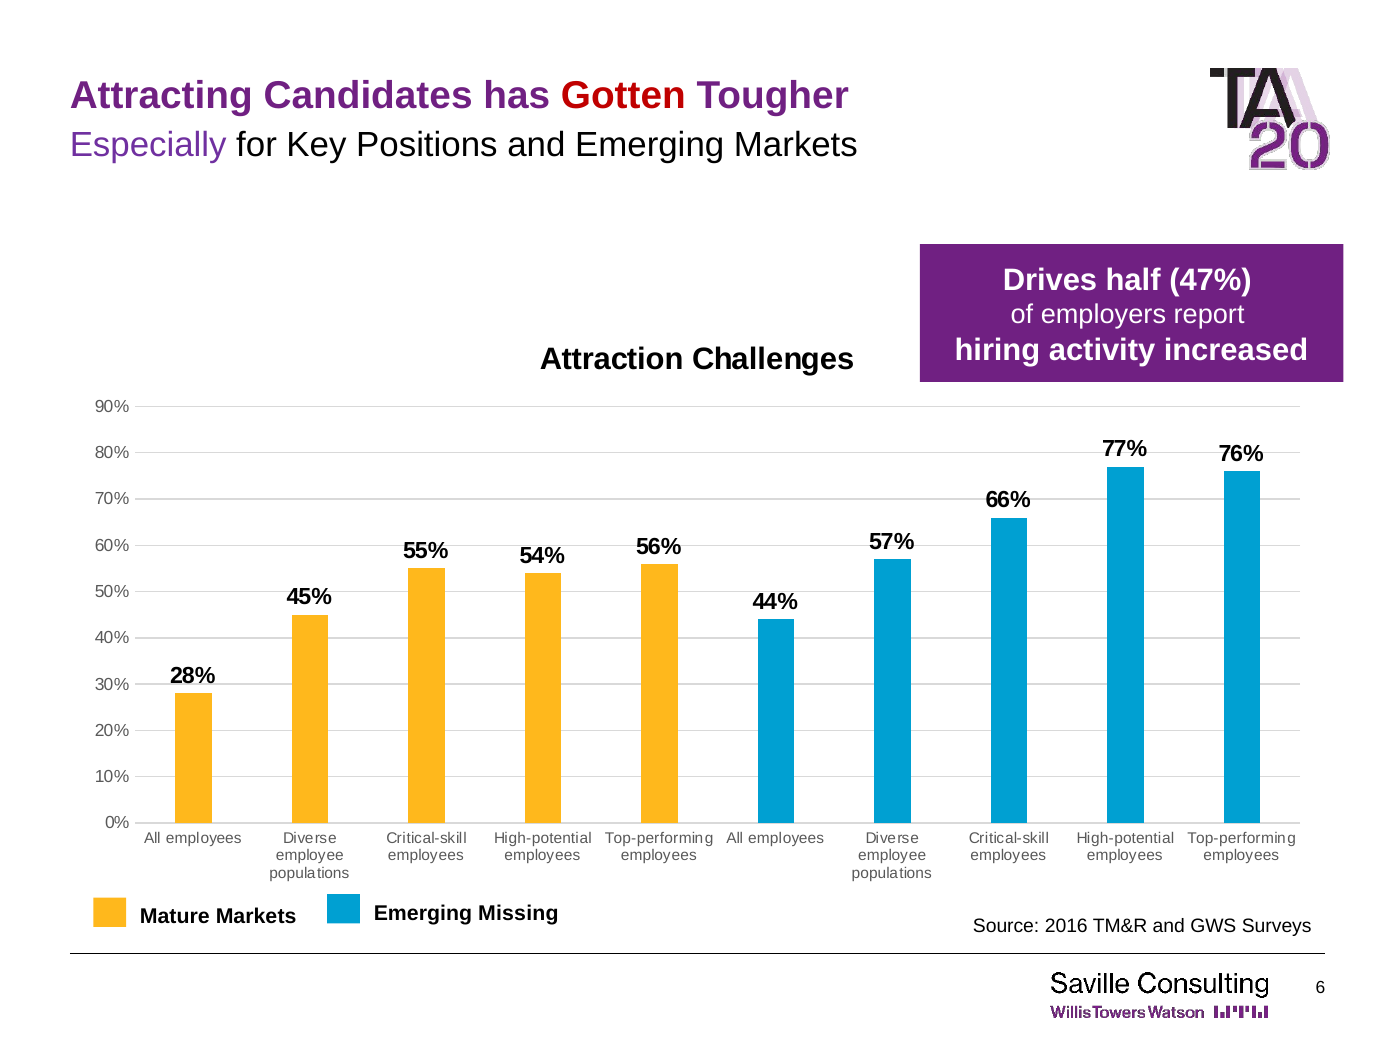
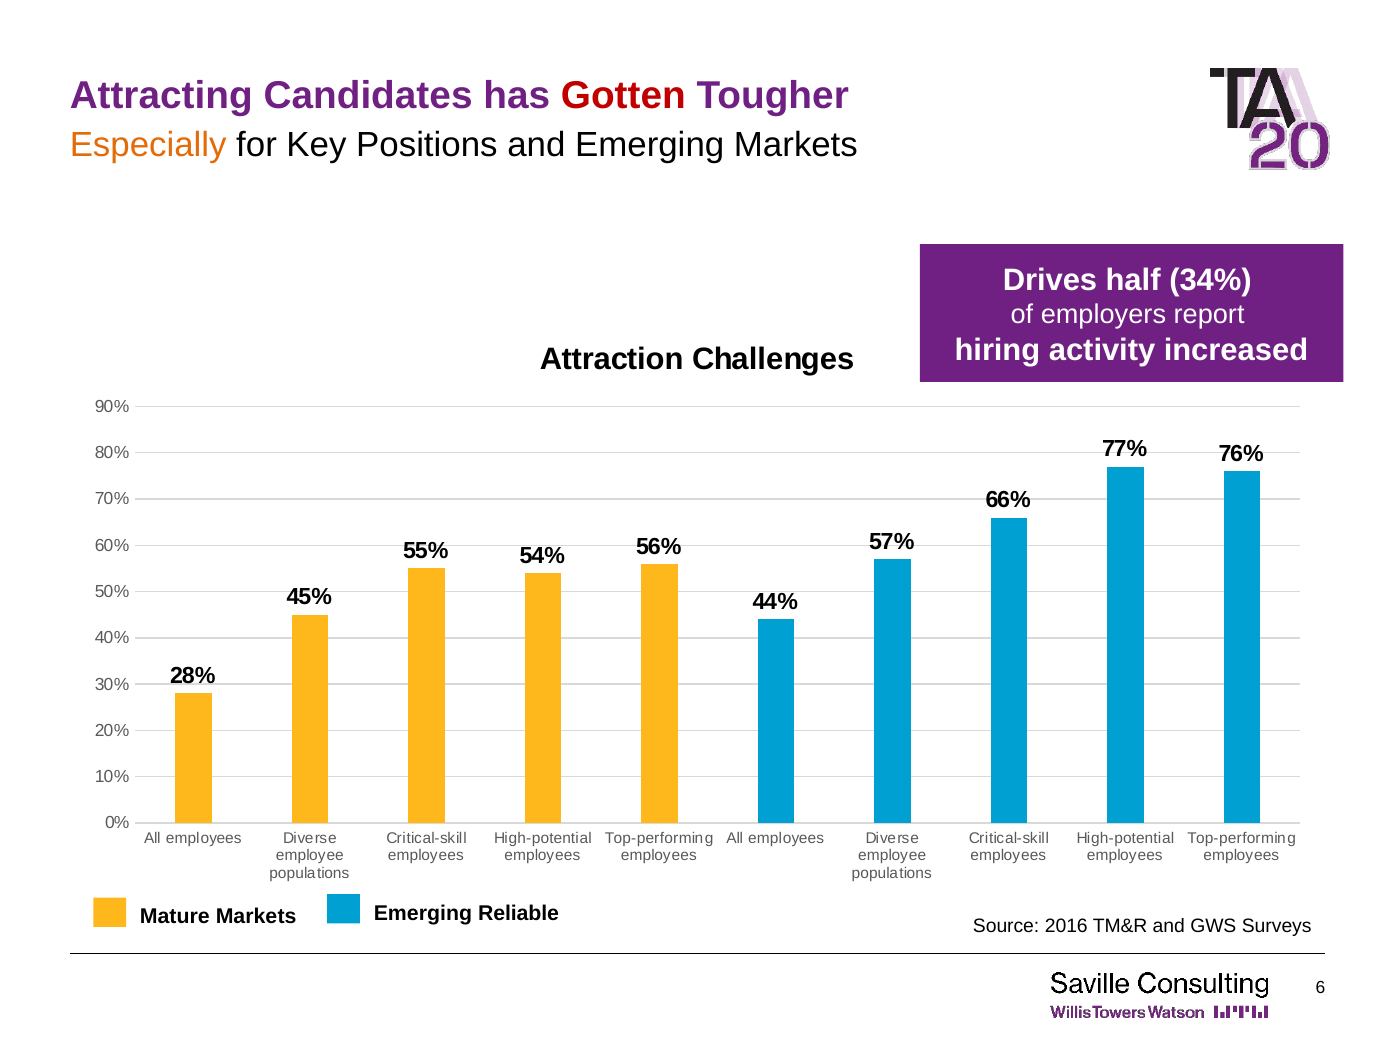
Especially colour: purple -> orange (148, 145)
47%: 47% -> 34% (1210, 280)
Missing: Missing -> Reliable (519, 913)
